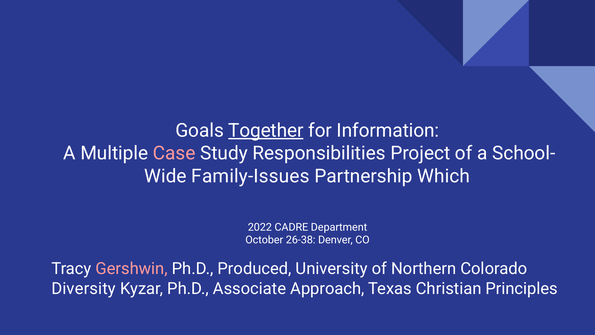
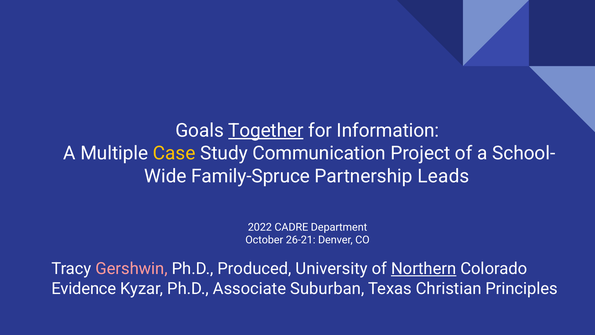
Case colour: pink -> yellow (174, 153)
Responsibilities: Responsibilities -> Communication (319, 153)
Family-Issues: Family-Issues -> Family-Spruce (251, 176)
Which: Which -> Leads (443, 176)
26-38: 26-38 -> 26-21 (301, 240)
Northern underline: none -> present (424, 269)
Diversity: Diversity -> Evidence (84, 288)
Approach: Approach -> Suburban (327, 288)
